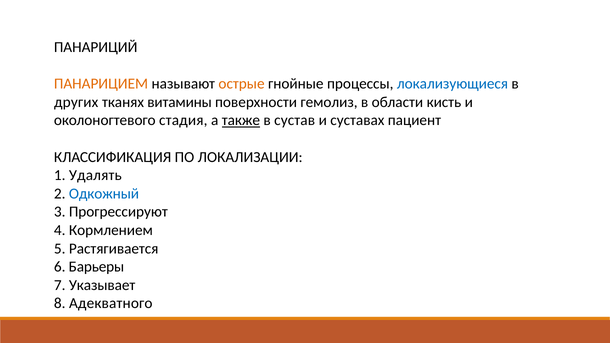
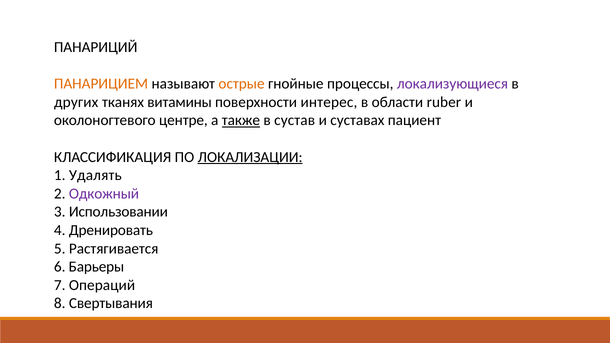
локализующиеся colour: blue -> purple (453, 84)
гемолиз: гемолиз -> интерес (329, 102)
кисть: кисть -> ruber (444, 102)
стадия: стадия -> центре (183, 121)
ЛОКАЛИЗАЦИИ underline: none -> present (250, 157)
Одкожный colour: blue -> purple (104, 194)
Прогрессируют: Прогрессируют -> Использовании (118, 212)
Кормлением: Кормлением -> Дренировать (111, 230)
Указывает: Указывает -> Операций (102, 285)
Адекватного: Адекватного -> Свертывания (111, 304)
